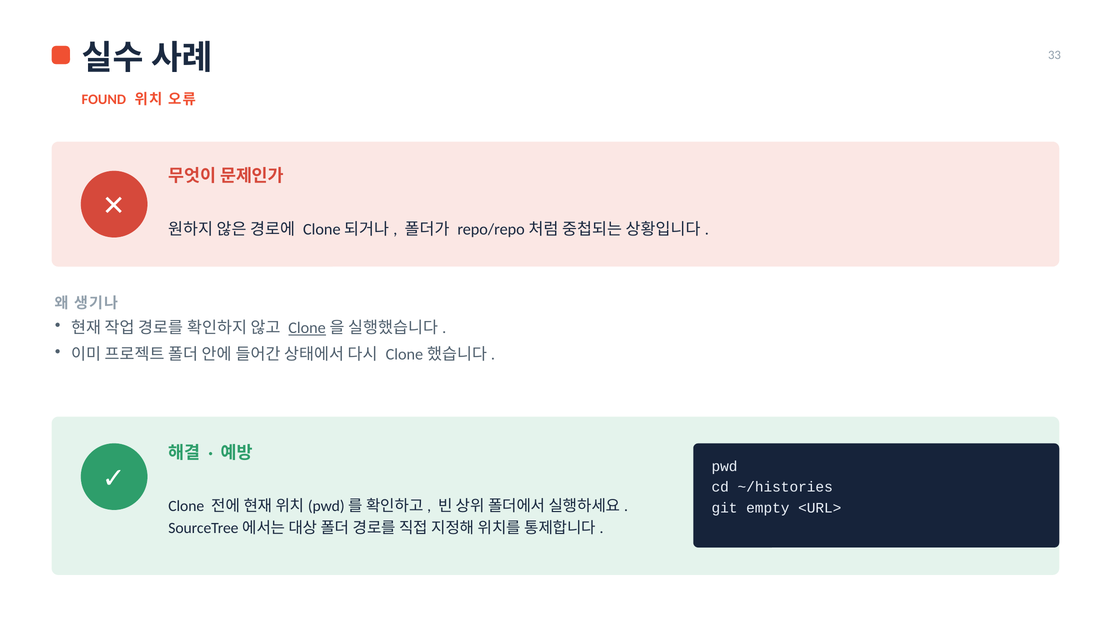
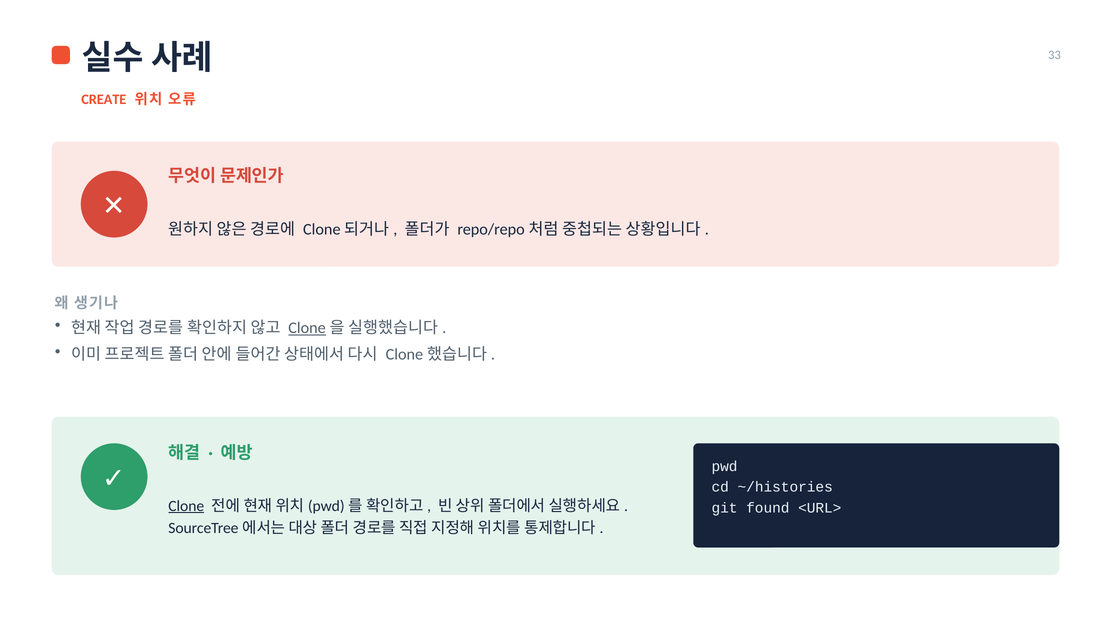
FOUND: FOUND -> CREATE (104, 99)
Clone underline: none -> present (186, 506)
empty: empty -> found (768, 508)
